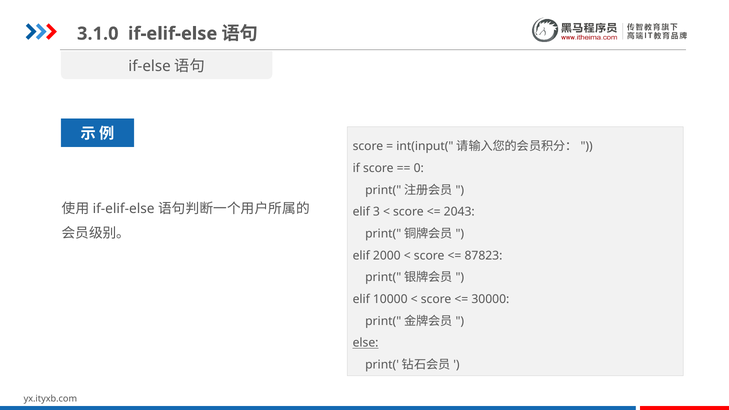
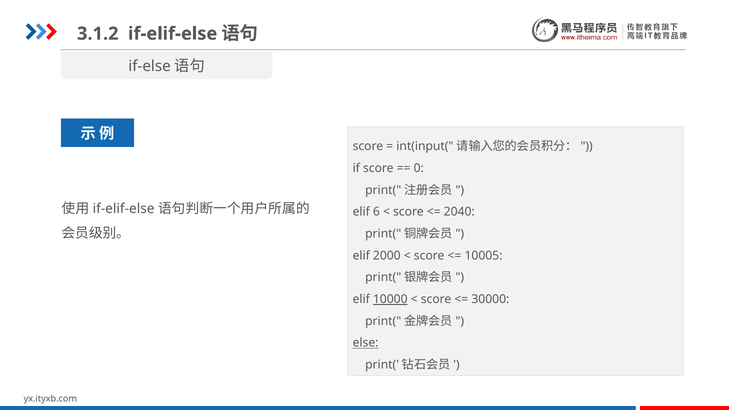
3.1.0: 3.1.0 -> 3.1.2 (98, 34)
3: 3 -> 6 (376, 212)
2043: 2043 -> 2040 (459, 212)
87823: 87823 -> 10005 (483, 256)
10000 underline: none -> present (390, 299)
